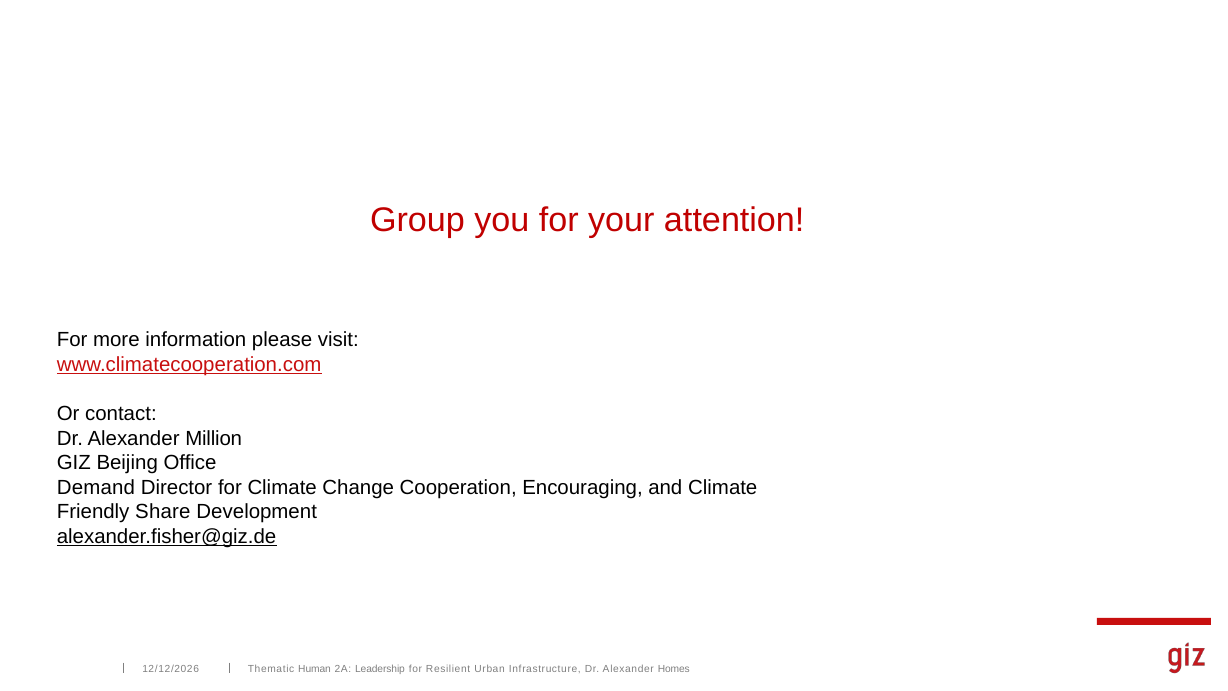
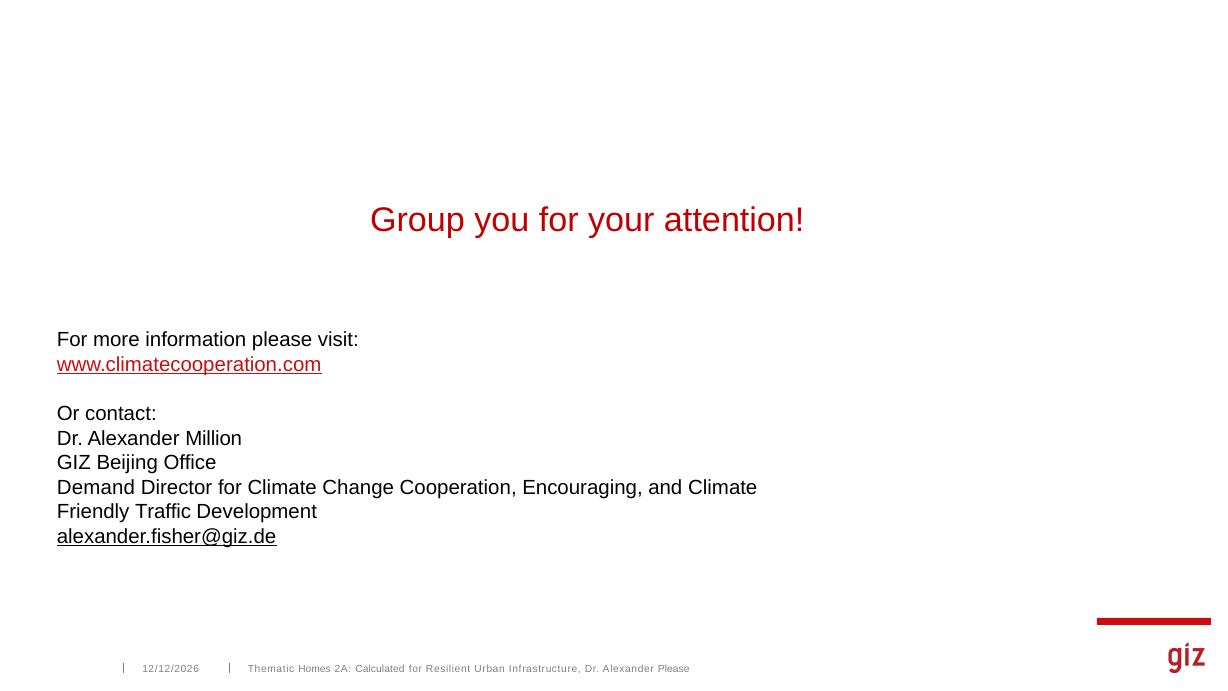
Share: Share -> Traffic (163, 512)
Human: Human -> Homes (315, 668)
Leadership: Leadership -> Calculated (380, 668)
Alexander Homes: Homes -> Please (674, 668)
